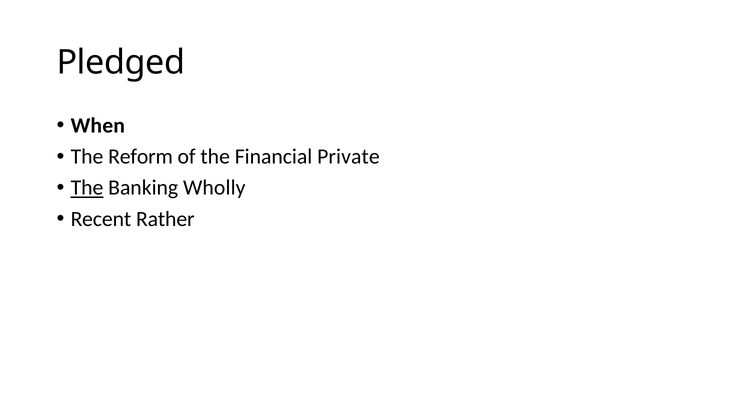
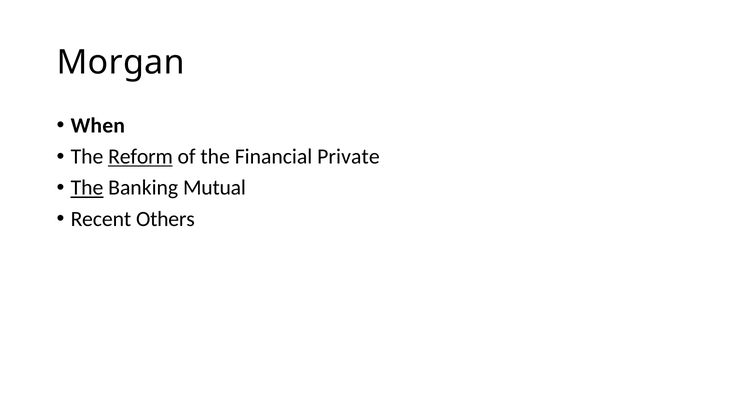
Pledged: Pledged -> Morgan (121, 62)
Reform underline: none -> present (141, 157)
Wholly: Wholly -> Mutual (214, 188)
Rather: Rather -> Others (165, 219)
